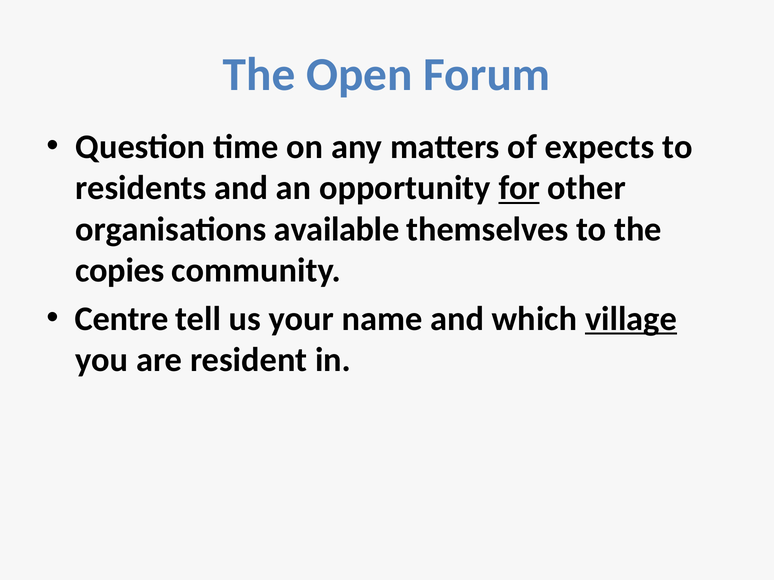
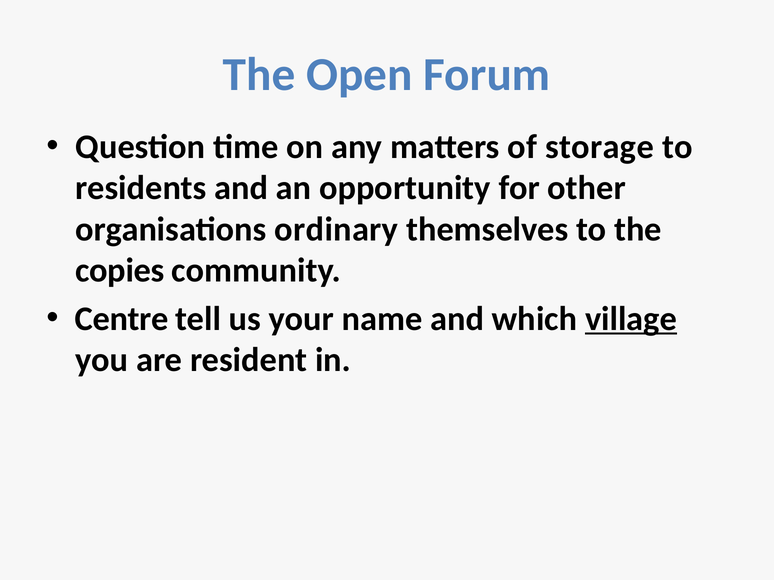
expects: expects -> storage (599, 147)
for underline: present -> none (519, 188)
available: available -> ordinary (336, 230)
